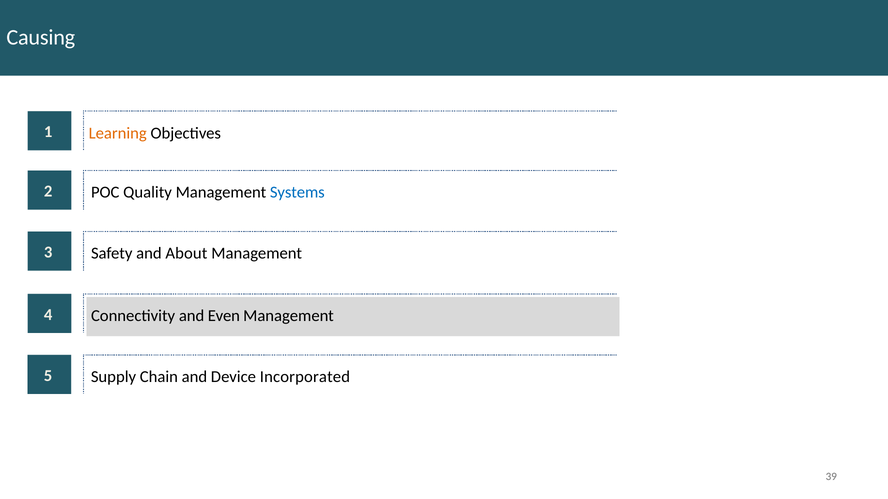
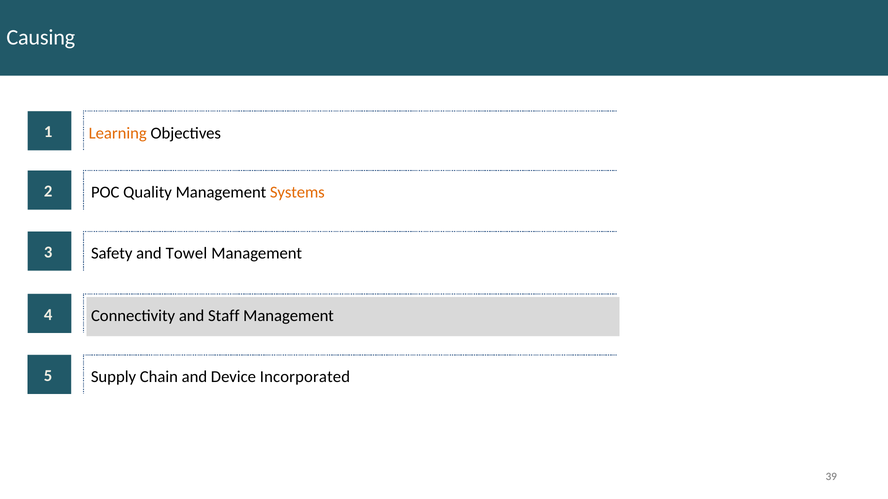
Systems colour: blue -> orange (297, 193)
About: About -> Towel (186, 254)
Even: Even -> Staff (224, 316)
